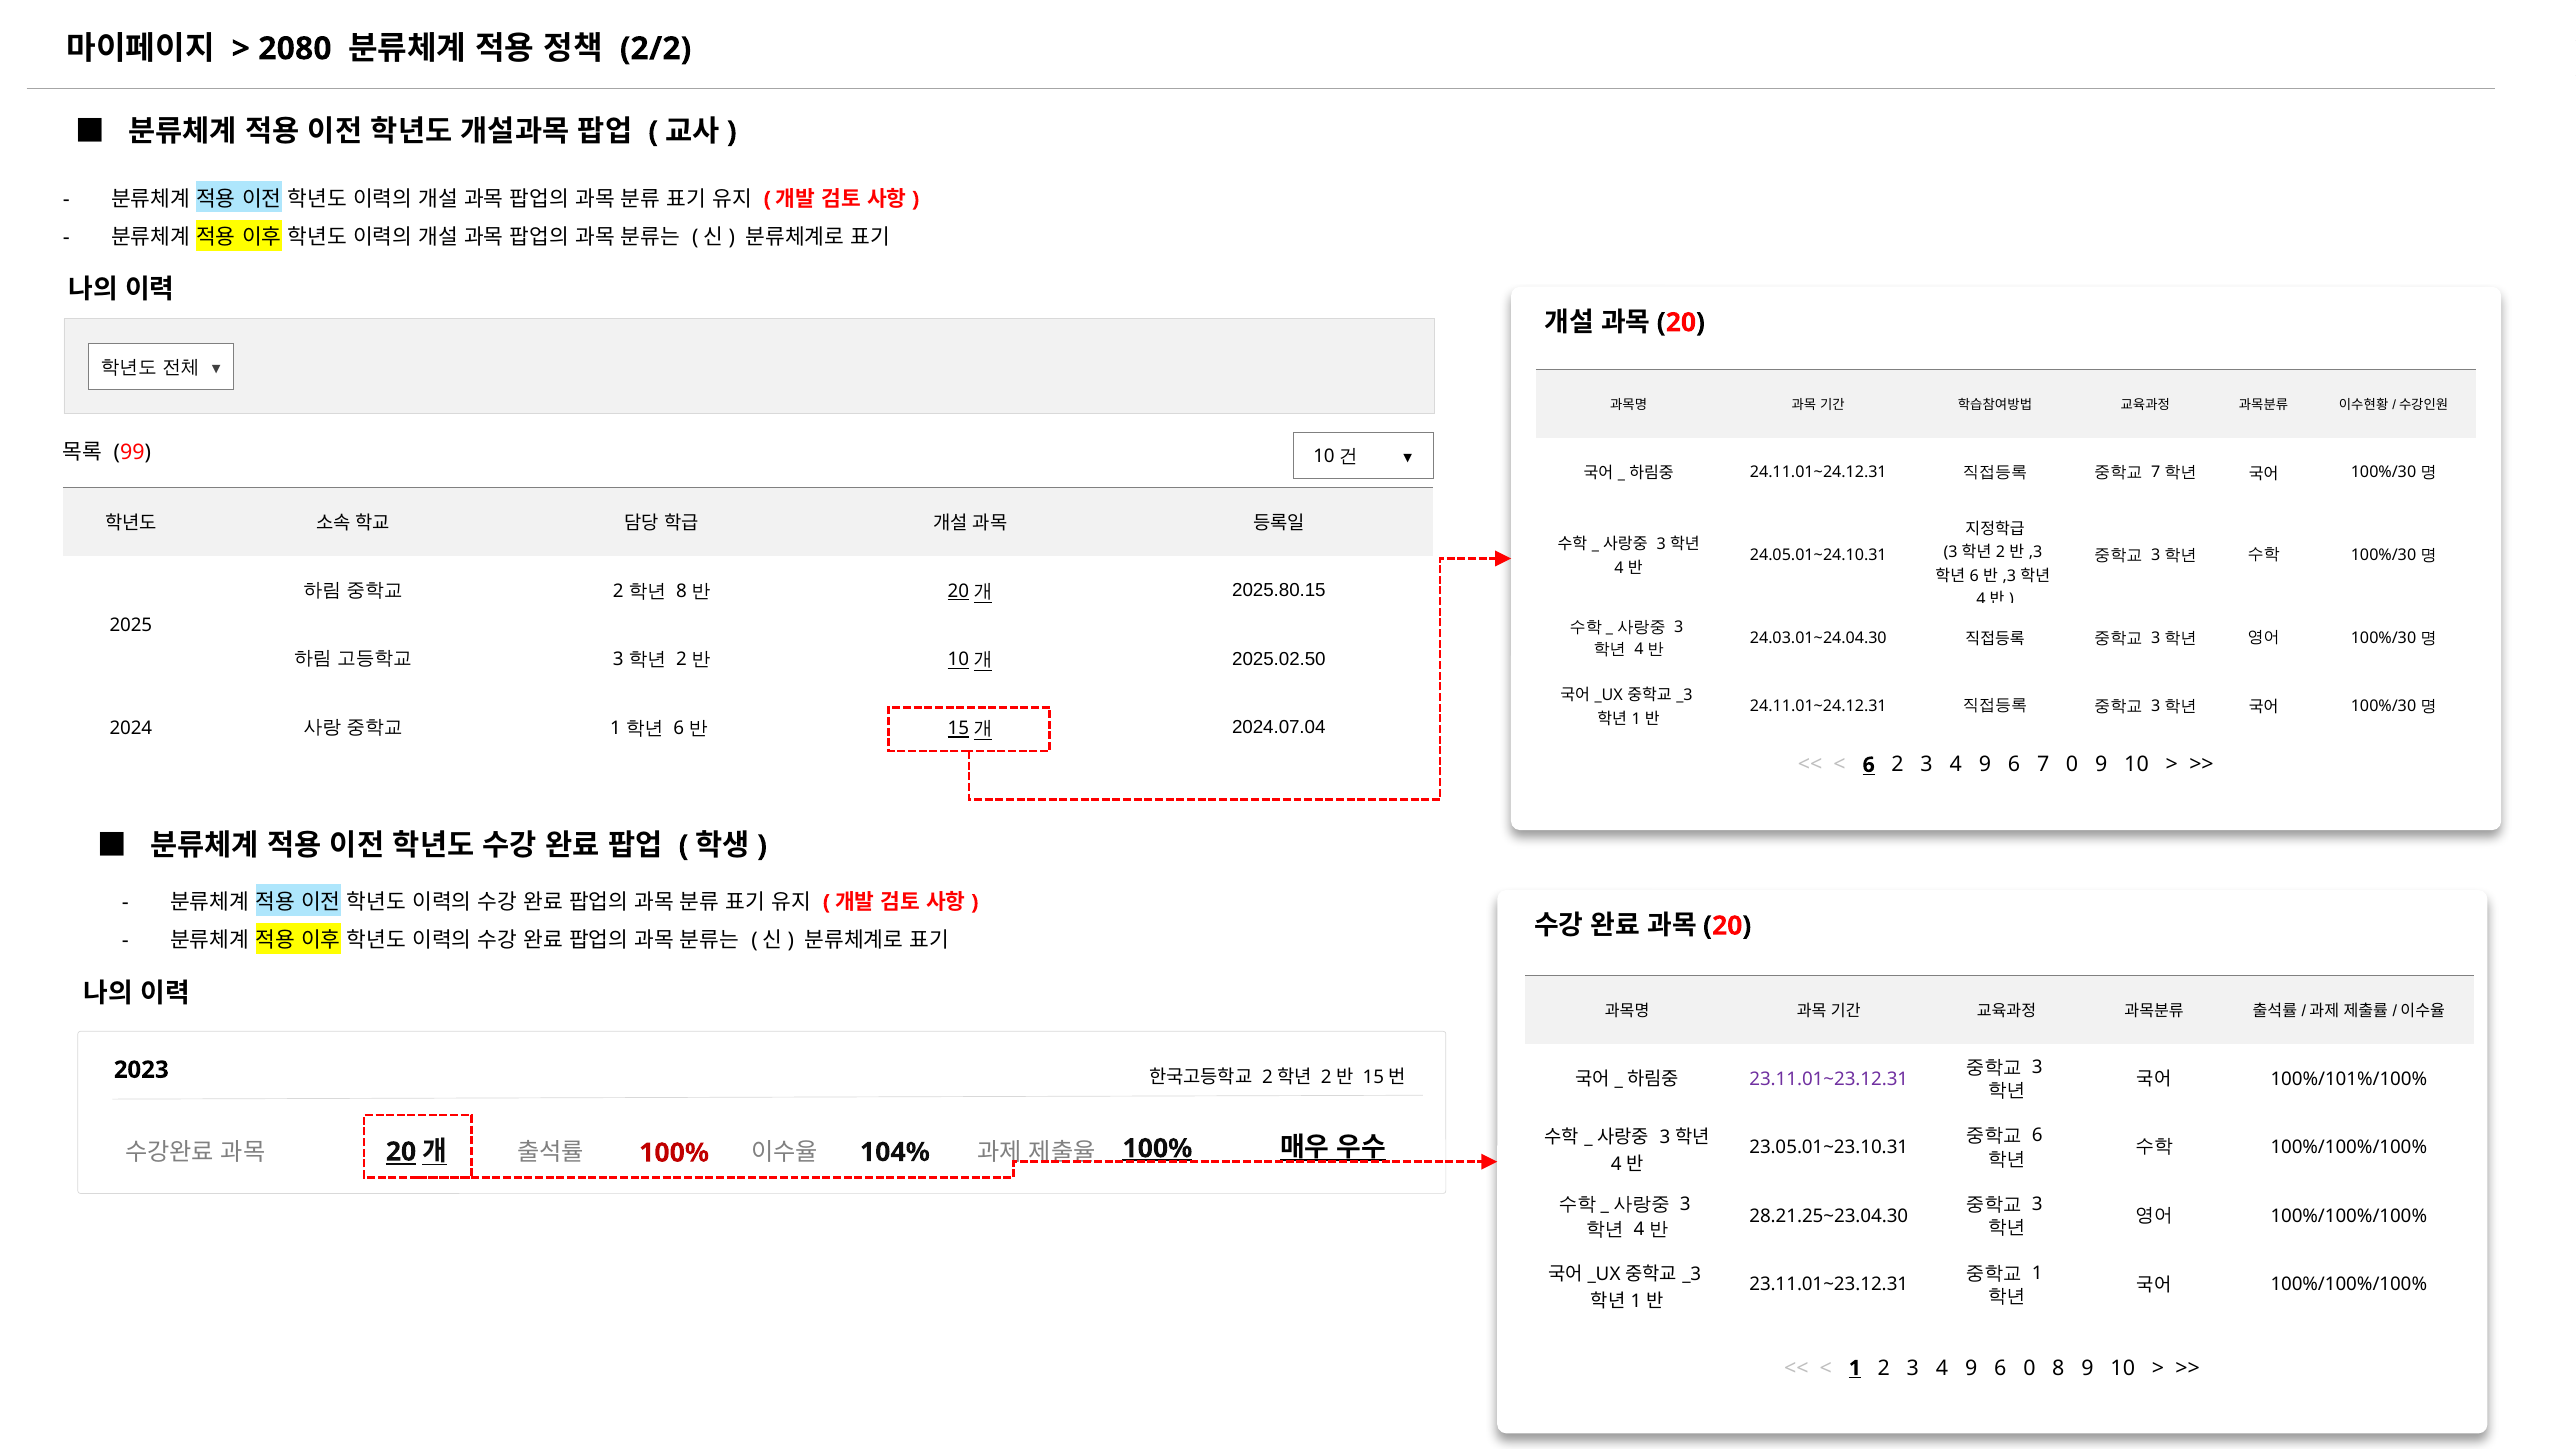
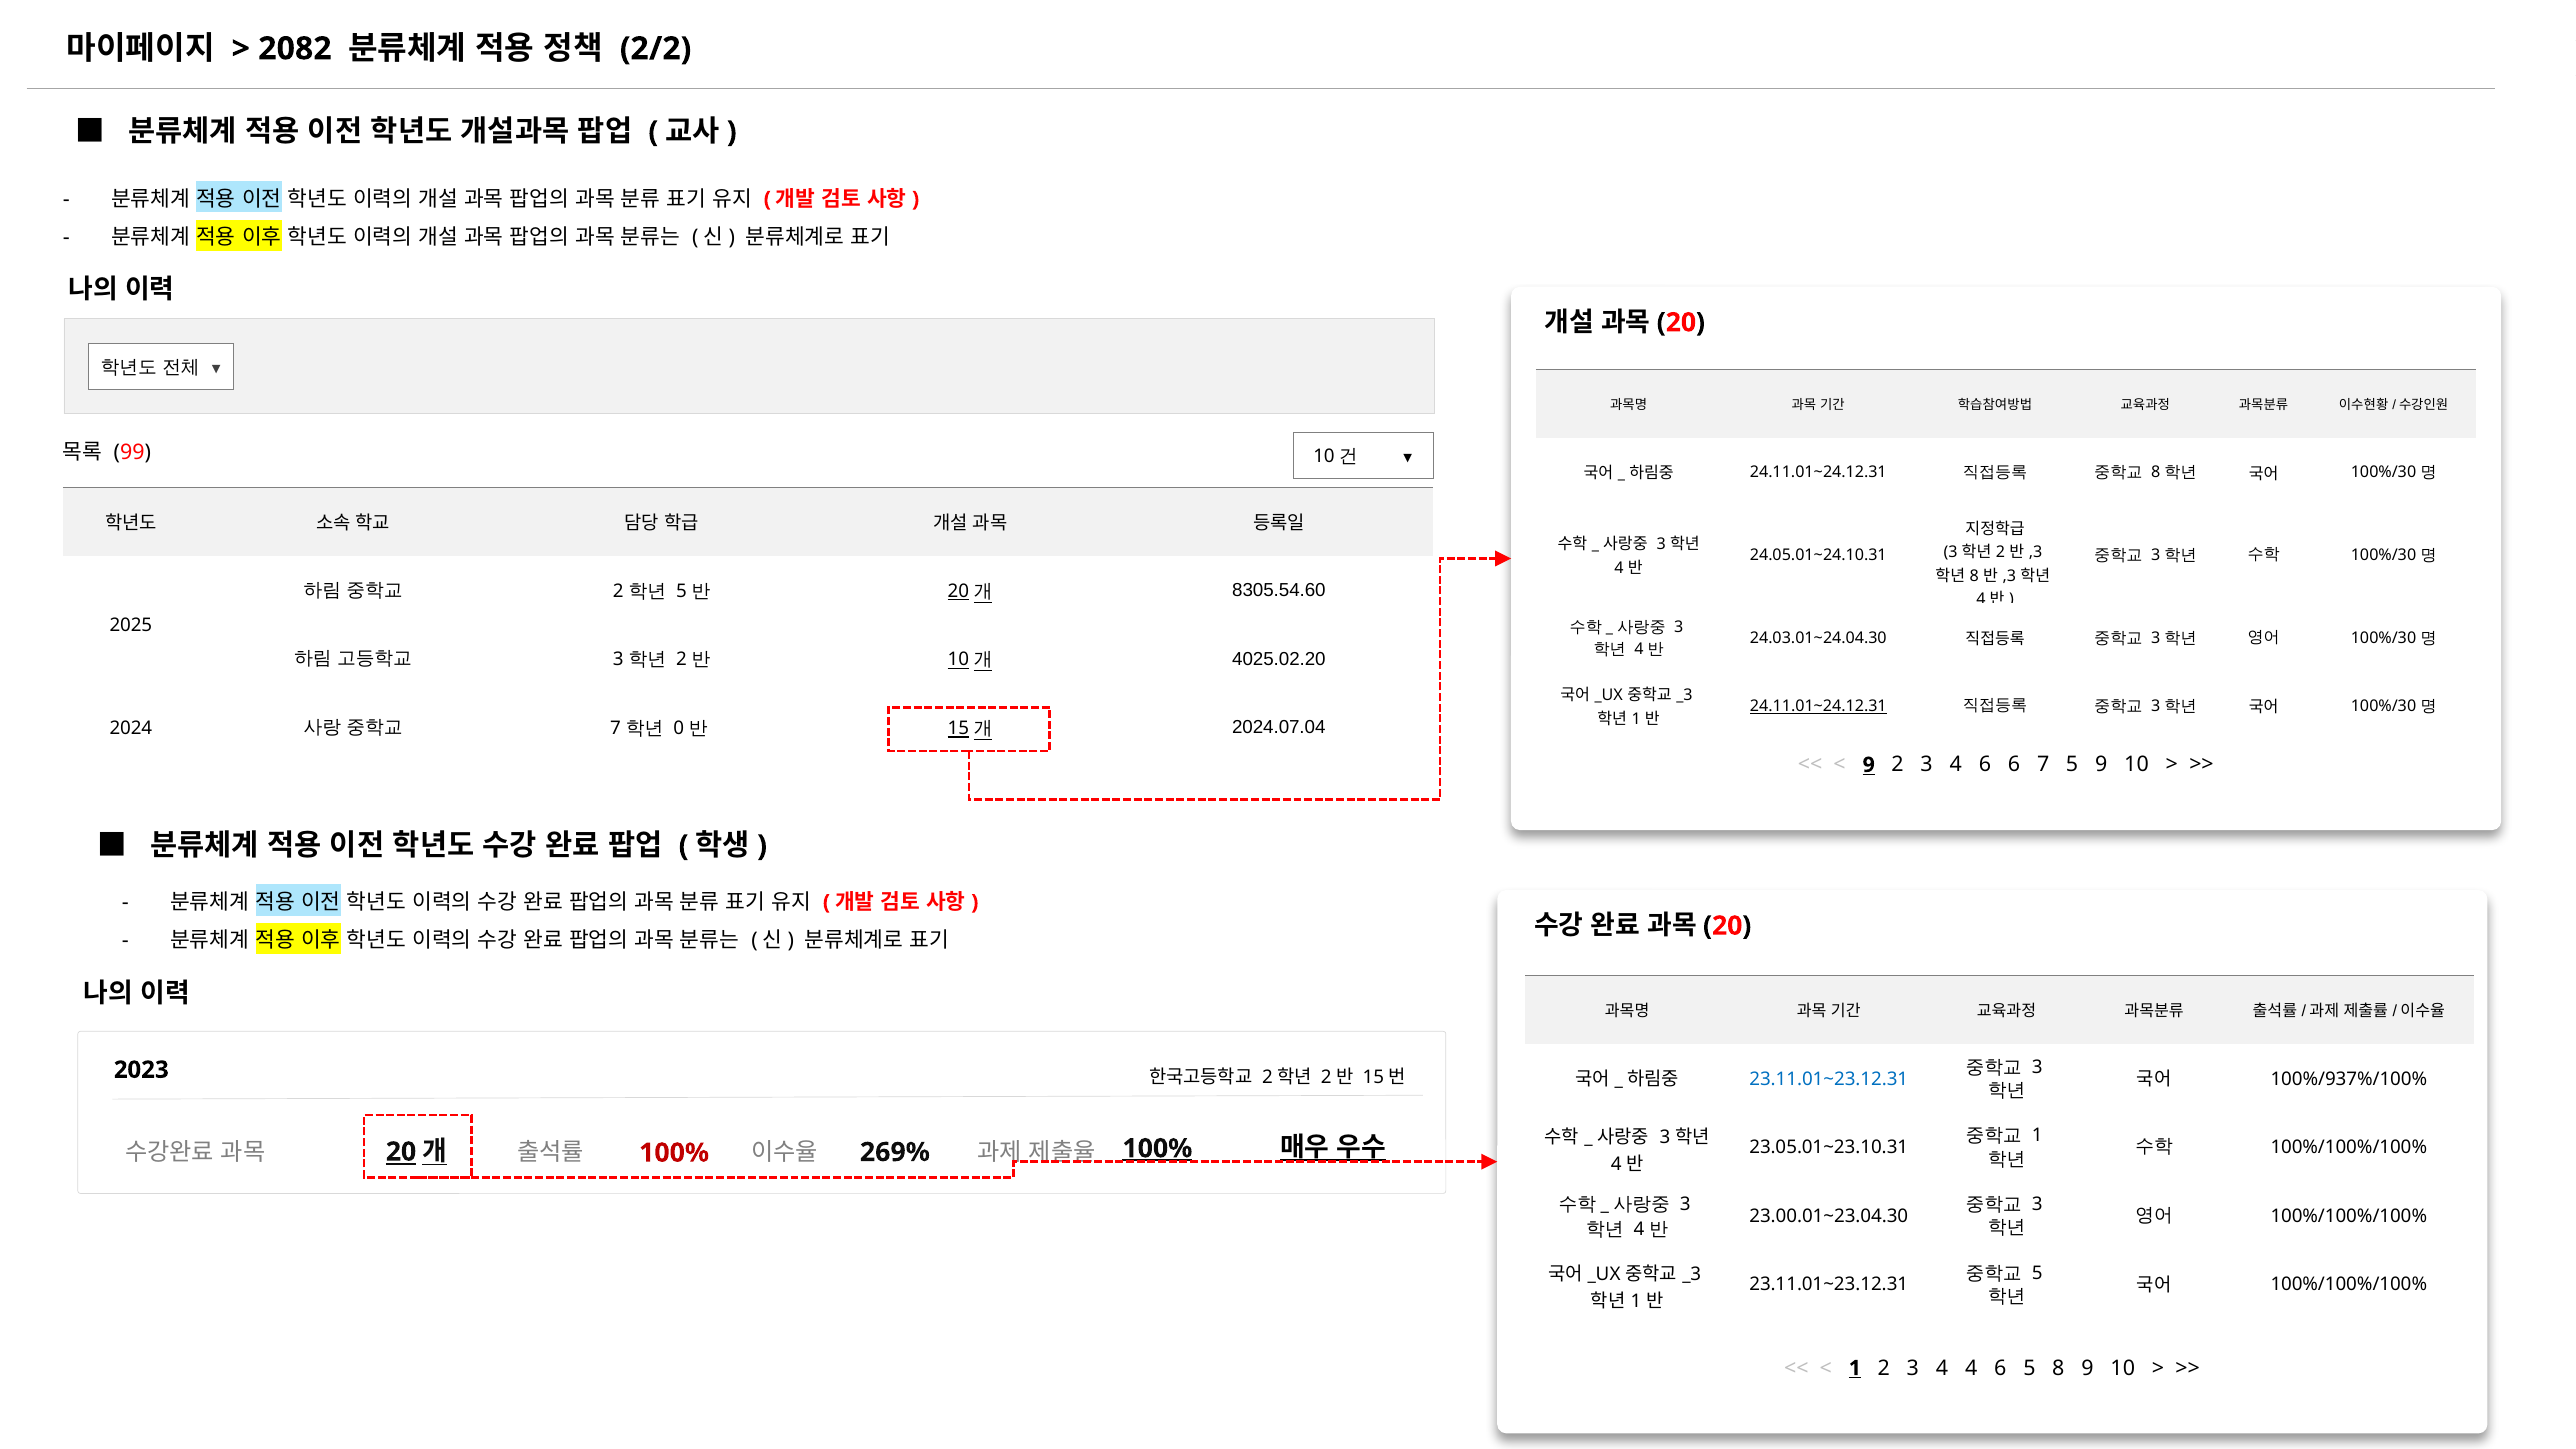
2080: 2080 -> 2082 (295, 49)
7: 7 -> 8 (2156, 473)
6: 6 -> 8 (1974, 576)
8: 8 -> 5 (681, 591)
2025.80.15: 2025.80.15 -> 8305.54.60 (1279, 590)
2025.02.50: 2025.02.50 -> 4025.02.20 (1279, 659)
24.11.01~24.12.31 underline: none -> present (1818, 706)
1: 1 -> 7 (616, 728)
6: 6 -> 0 (679, 728)
6: 6 -> 9 (1869, 765)
9: 9 -> 6 (1985, 765)
7 0: 0 -> 5 (2072, 765)
23.11.01~23.12.31 colour: purple -> blue (1829, 1079)
100%/101%/100%: 100%/101%/100% -> 100%/937%/100% (2349, 1079)
6: 6 -> 1 (2037, 1136)
104%: 104% -> 269% (895, 1152)
28.21.25~23.04.30: 28.21.25~23.04.30 -> 23.00.01~23.04.30 (1829, 1216)
1: 1 -> 5 (2037, 1273)
9: 9 -> 4 (1971, 1368)
6 0: 0 -> 5 (2029, 1368)
